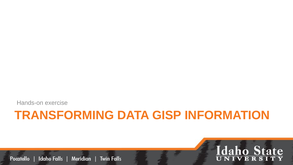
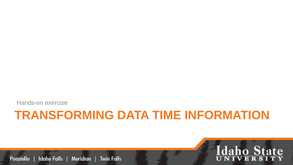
GISP: GISP -> TIME (167, 115)
